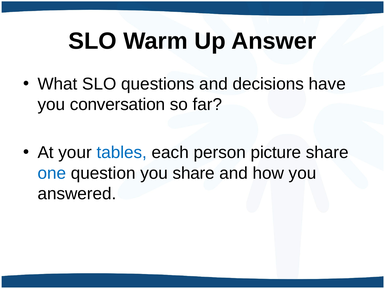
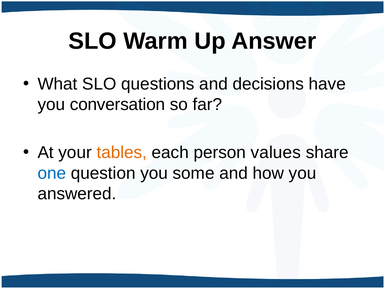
tables colour: blue -> orange (122, 152)
picture: picture -> values (276, 152)
you share: share -> some (194, 173)
